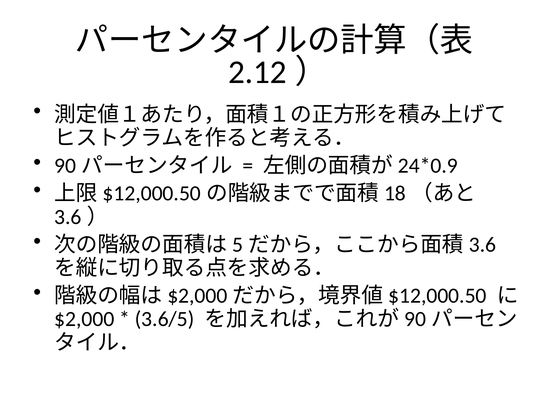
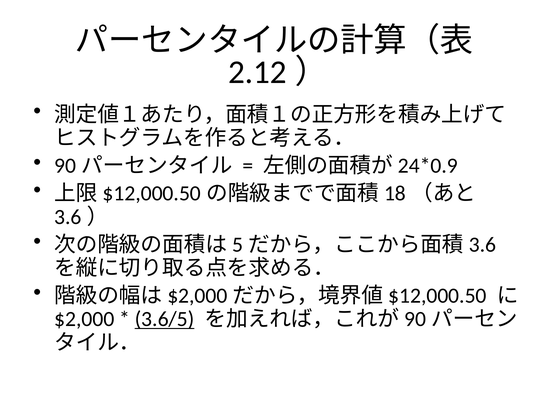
3.6/5 underline: none -> present (165, 319)
